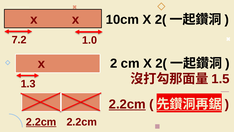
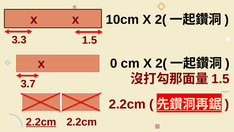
7.2: 7.2 -> 3.3 (19, 40)
1.0: 1.0 -> 1.5 (90, 40)
2: 2 -> 0 (114, 63)
1.3: 1.3 -> 3.7 (28, 84)
2.2cm underline: present -> none (127, 104)
